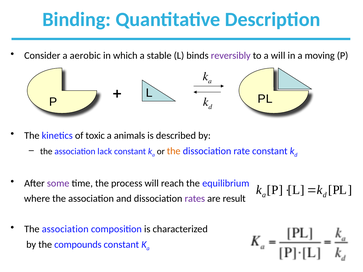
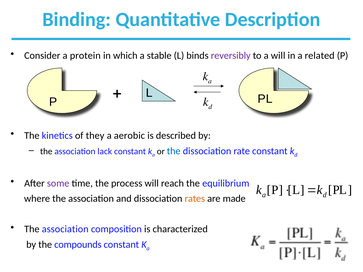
aerobic: aerobic -> protein (85, 56)
moving: moving -> related (320, 56)
toxic: toxic -> they (95, 136)
animals: animals -> aerobic (129, 136)
the colour: orange -> blue (174, 151)
rates colour: purple -> orange (195, 199)
result: result -> made (234, 199)
